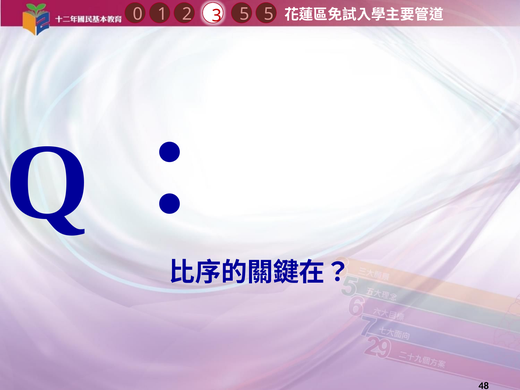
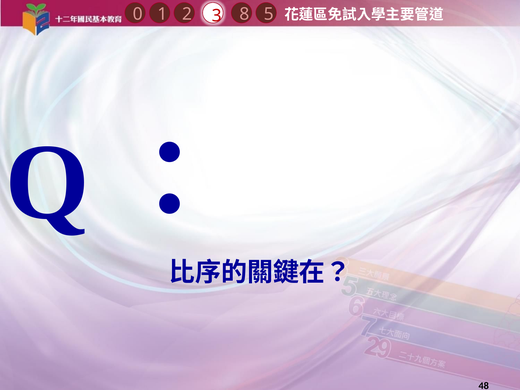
1 5: 5 -> 8 (244, 14)
